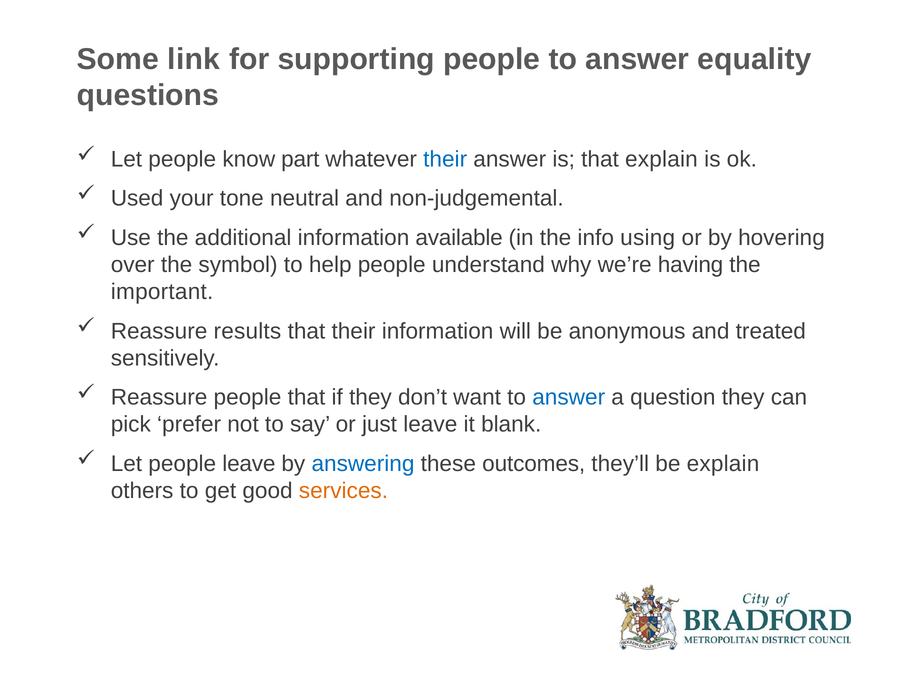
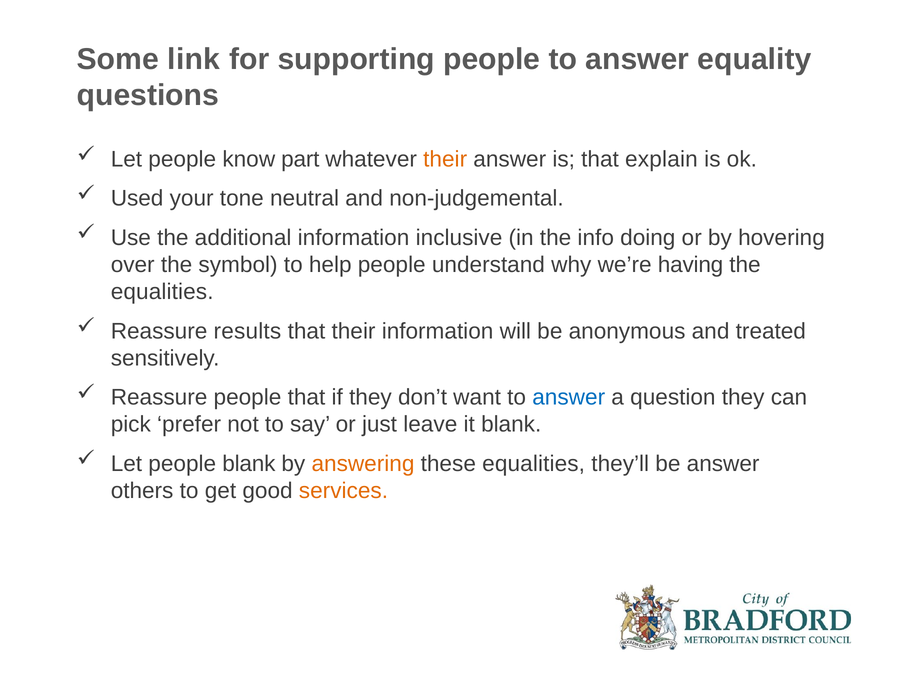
their colour: blue -> orange (445, 159)
available: available -> inclusive (459, 238)
using: using -> doing (648, 238)
important: important -> equalities (162, 292)
people leave: leave -> blank (249, 464)
answering colour: blue -> orange (363, 464)
these outcomes: outcomes -> equalities (534, 464)
be explain: explain -> answer (723, 464)
